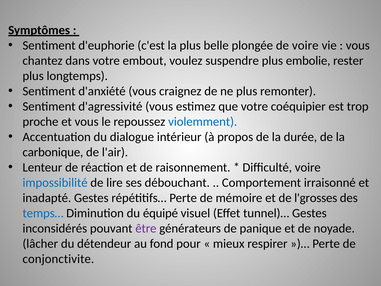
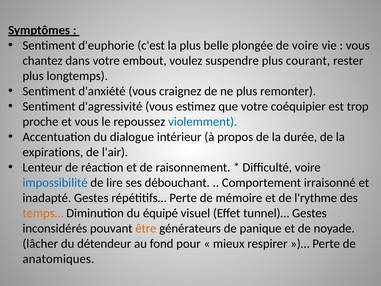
embolie: embolie -> courant (308, 61)
carbonique: carbonique -> expirations (53, 152)
l'grosses: l'grosses -> l'rythme (316, 198)
temps… colour: blue -> orange (43, 213)
être colour: purple -> orange (146, 228)
conjonctivite: conjonctivite -> anatomiques (58, 259)
